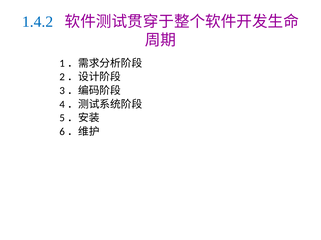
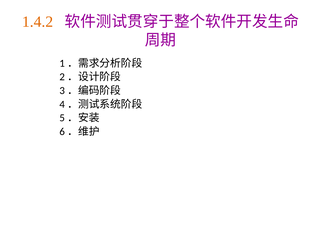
1.4.2 colour: blue -> orange (38, 22)
